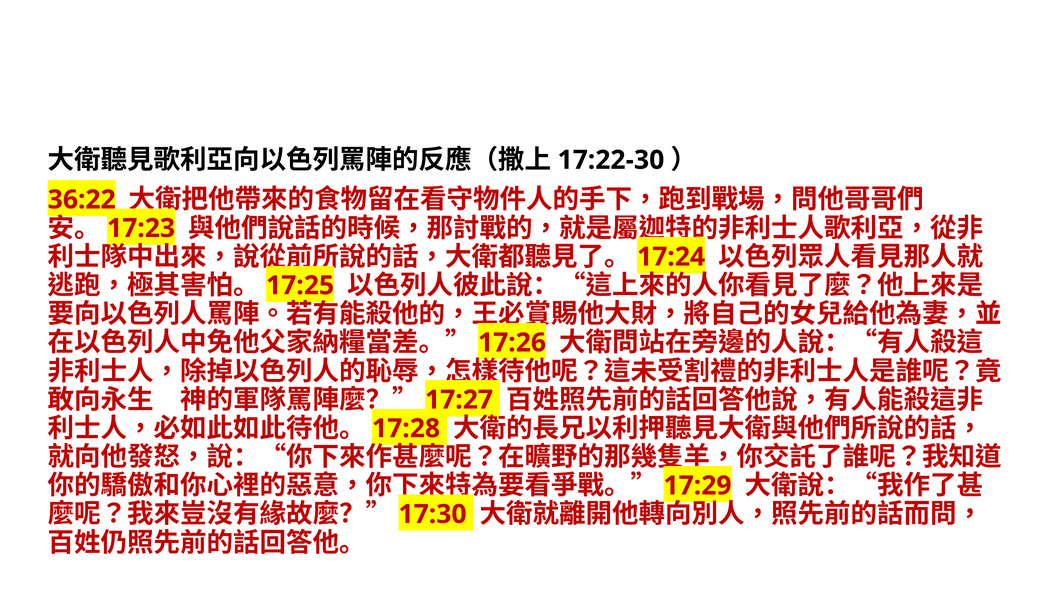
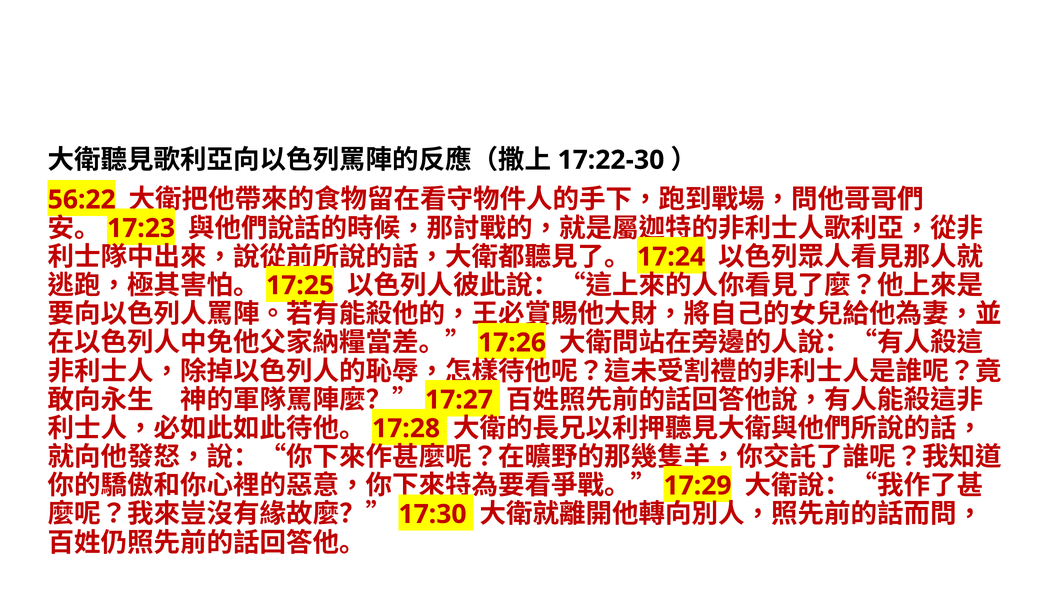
36:22: 36:22 -> 56:22 (82, 200)
